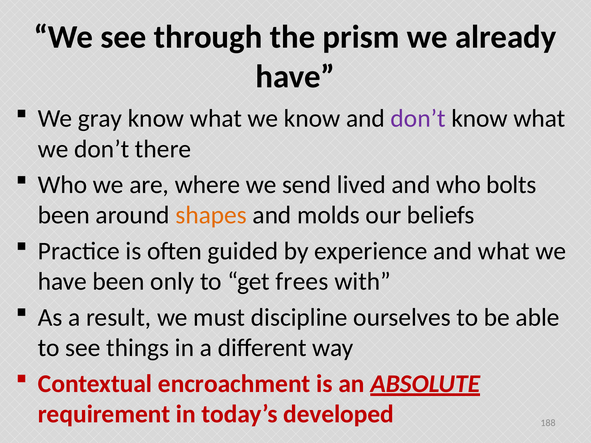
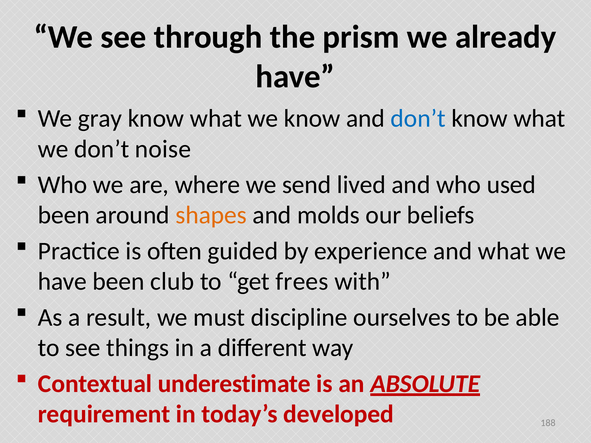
don’t colour: purple -> blue (418, 118)
there: there -> noise (163, 149)
bolts: bolts -> used (511, 185)
only: only -> club (172, 282)
encroachment: encroachment -> underestimate (234, 384)
